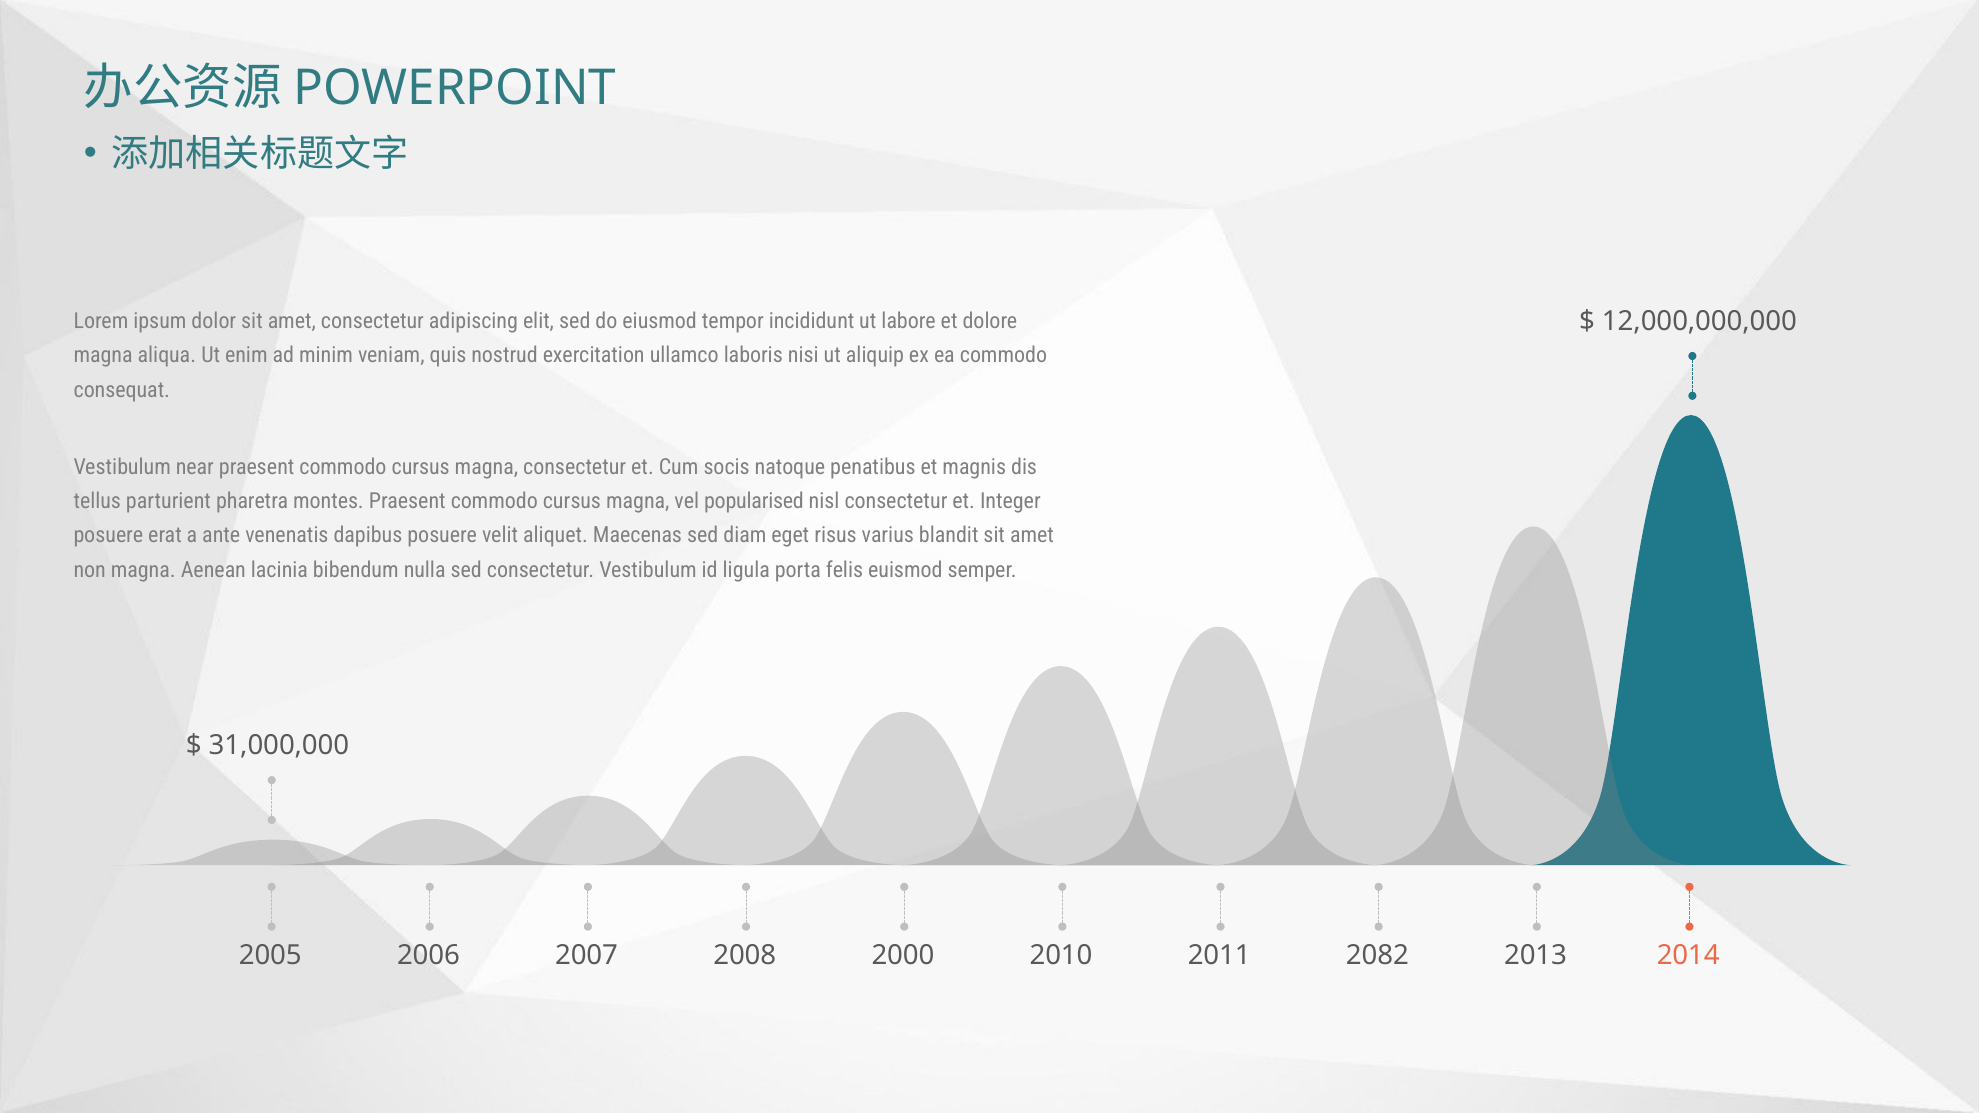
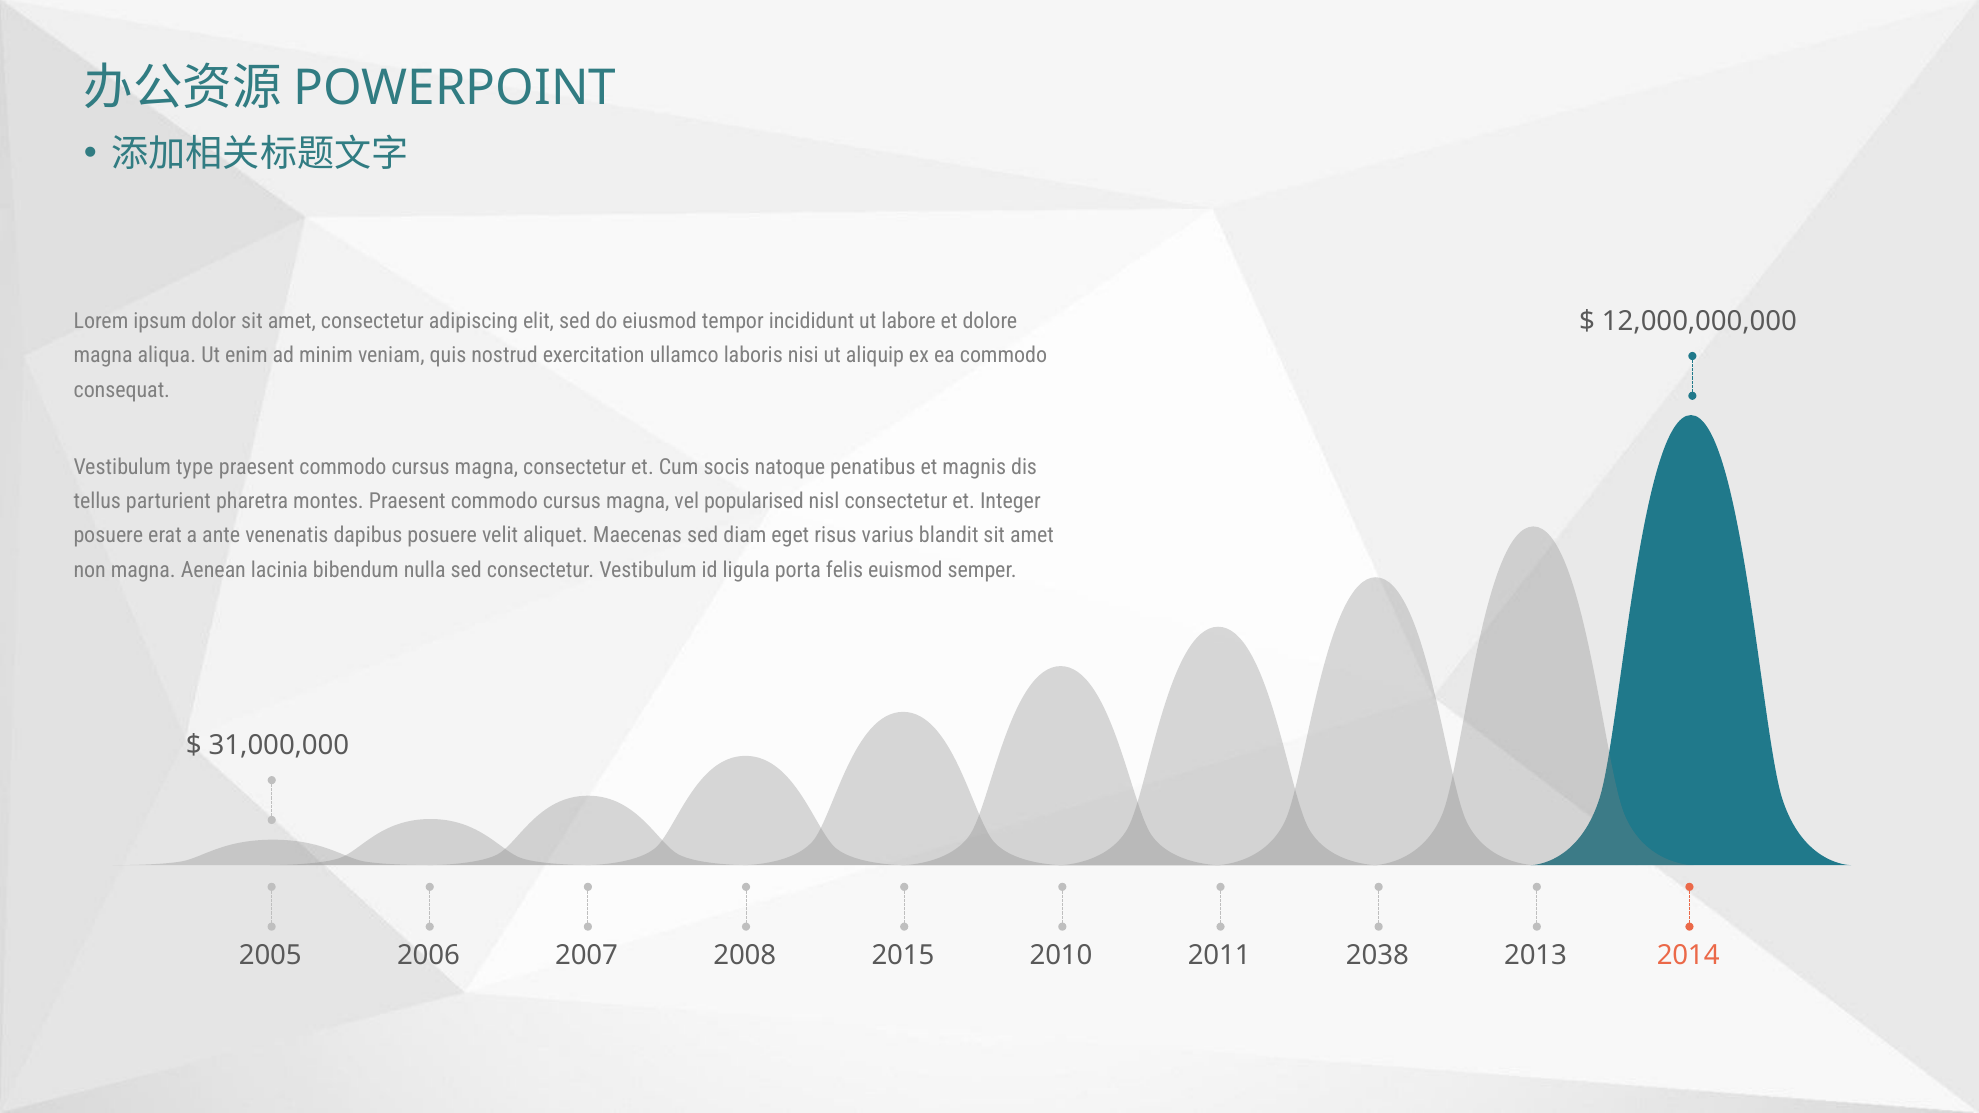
near: near -> type (195, 467)
2000: 2000 -> 2015 (903, 955)
2082: 2082 -> 2038 (1377, 955)
